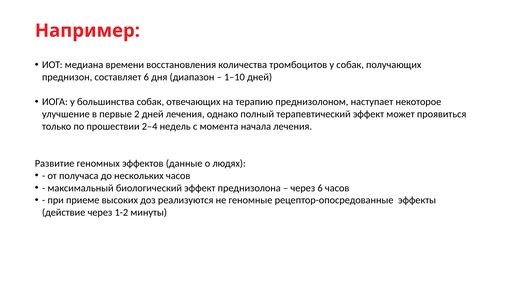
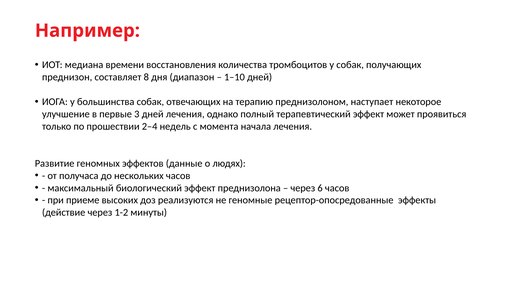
составляет 6: 6 -> 8 (146, 77)
2: 2 -> 3 (137, 114)
